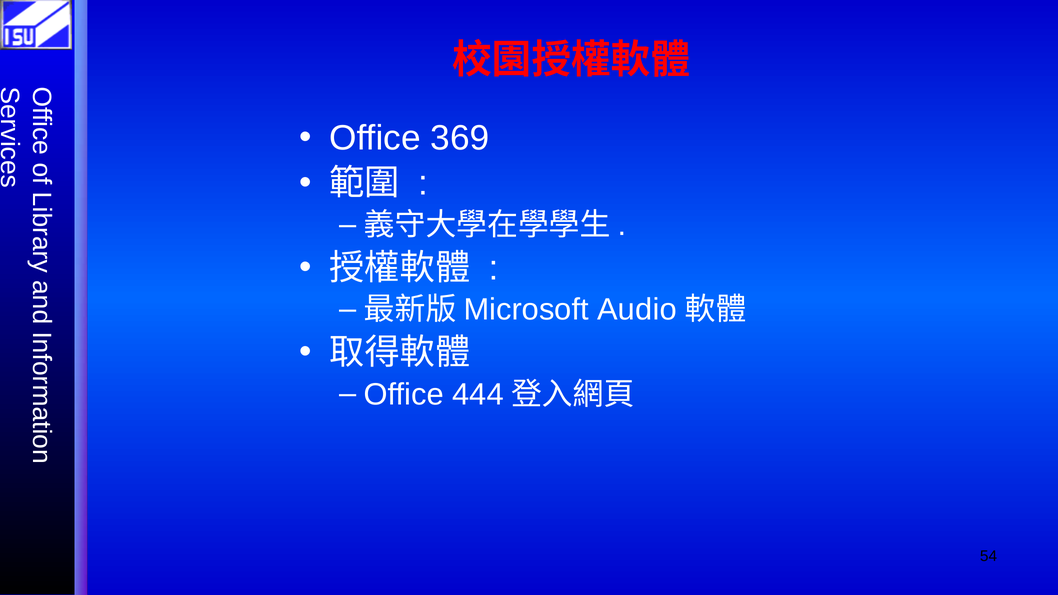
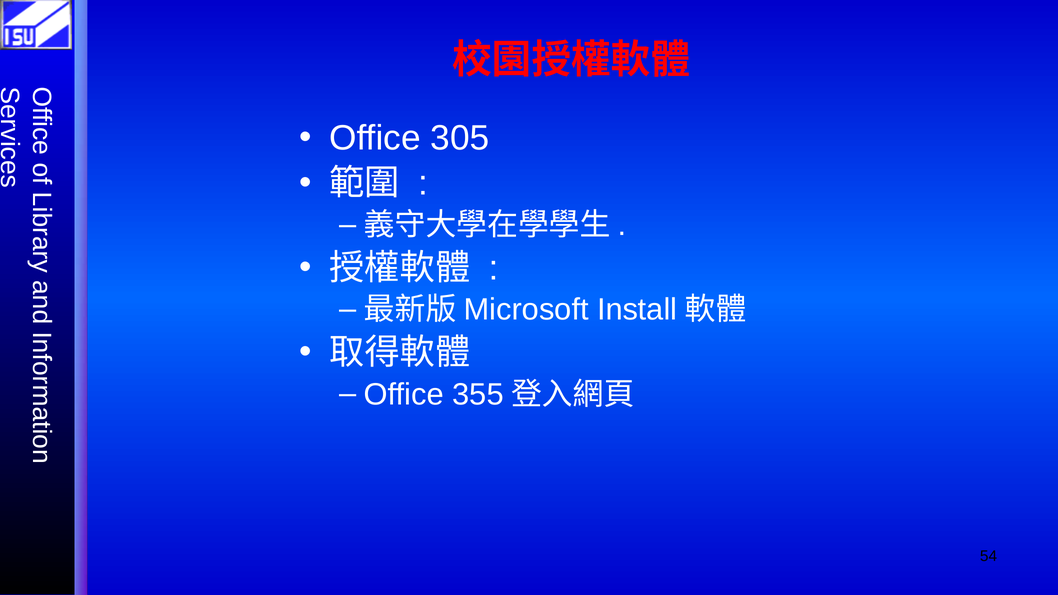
369: 369 -> 305 (460, 138)
Audio: Audio -> Install (637, 310)
444: 444 -> 355 (478, 395)
